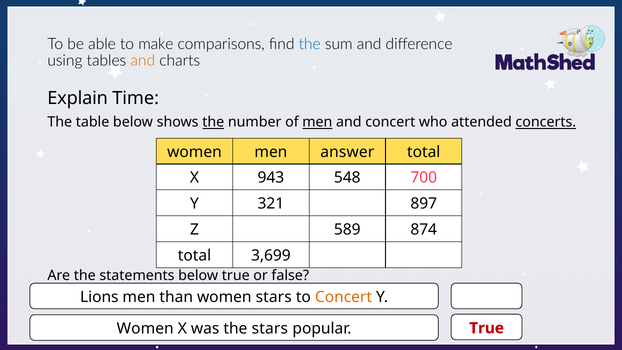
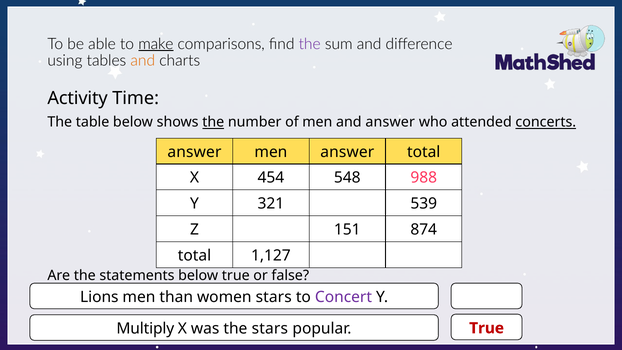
make underline: none -> present (156, 44)
the colour: blue -> purple (310, 44)
Explain: Explain -> Activity (78, 98)
men underline: present -> none (317, 122)
and concert: concert -> answer (390, 122)
women: women -> answer (194, 152)
943: 943 -> 454 (271, 178)
700: 700 -> 988 (424, 178)
897: 897 -> 539 (424, 204)
589: 589 -> 151 (347, 230)
3,699: 3,699 -> 1,127 (271, 256)
Concert colour: orange -> purple (343, 297)
Women: Women -> Multiply (145, 329)
